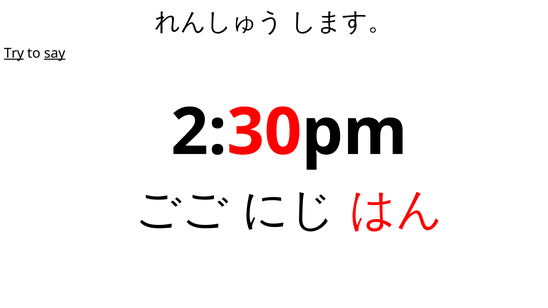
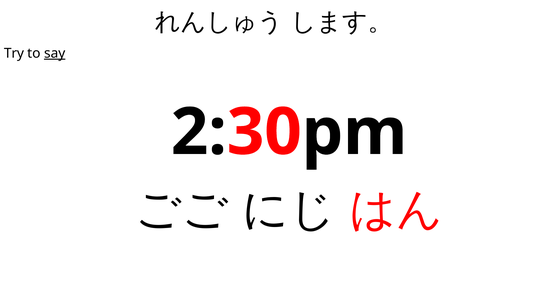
Try underline: present -> none (14, 53)
